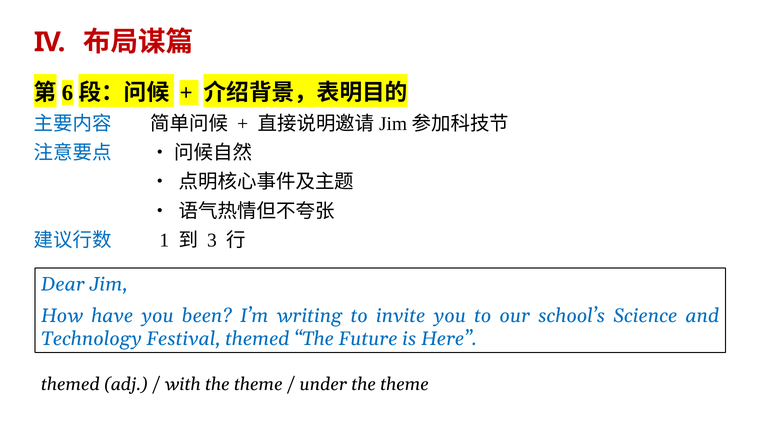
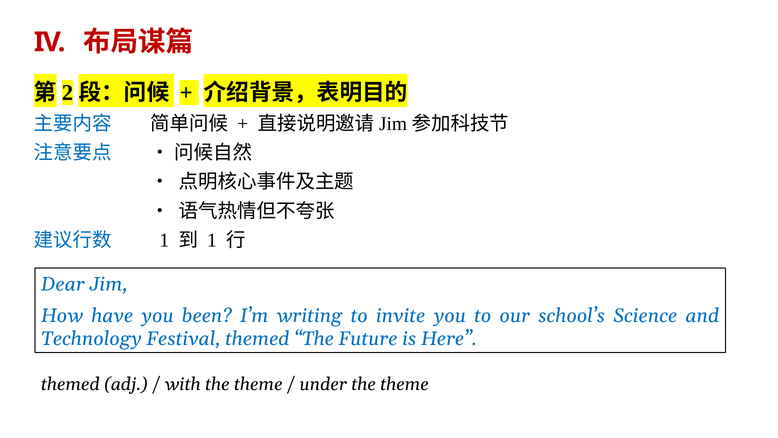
6: 6 -> 2 (68, 93)
3: 3 -> 1 (212, 240)
